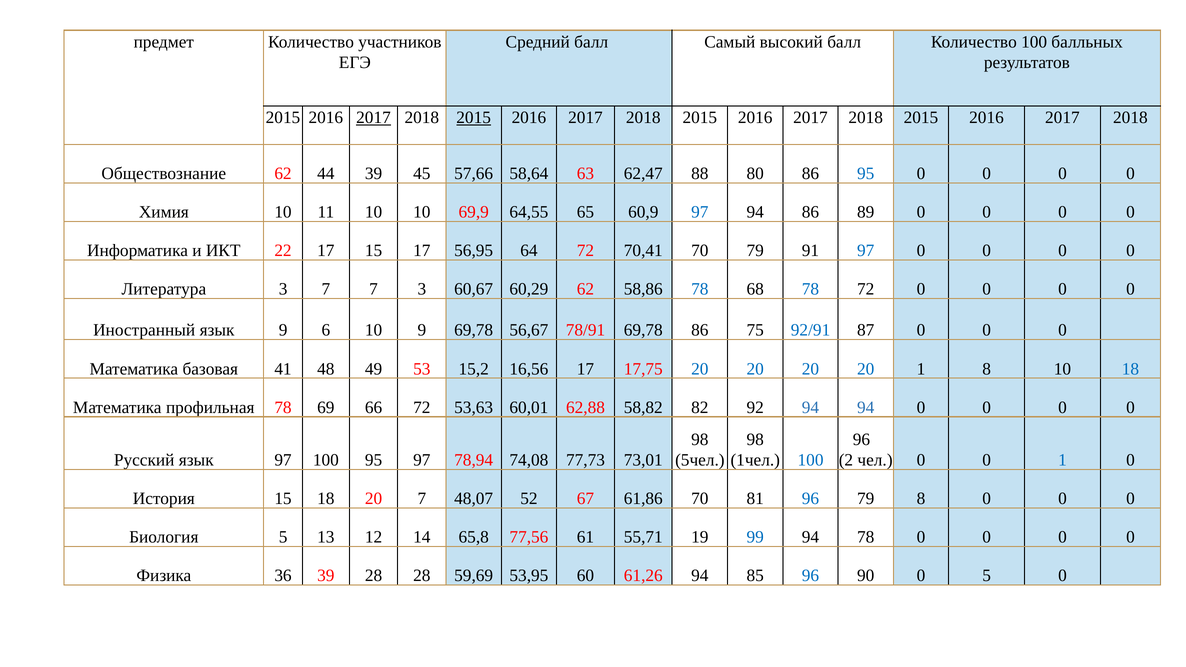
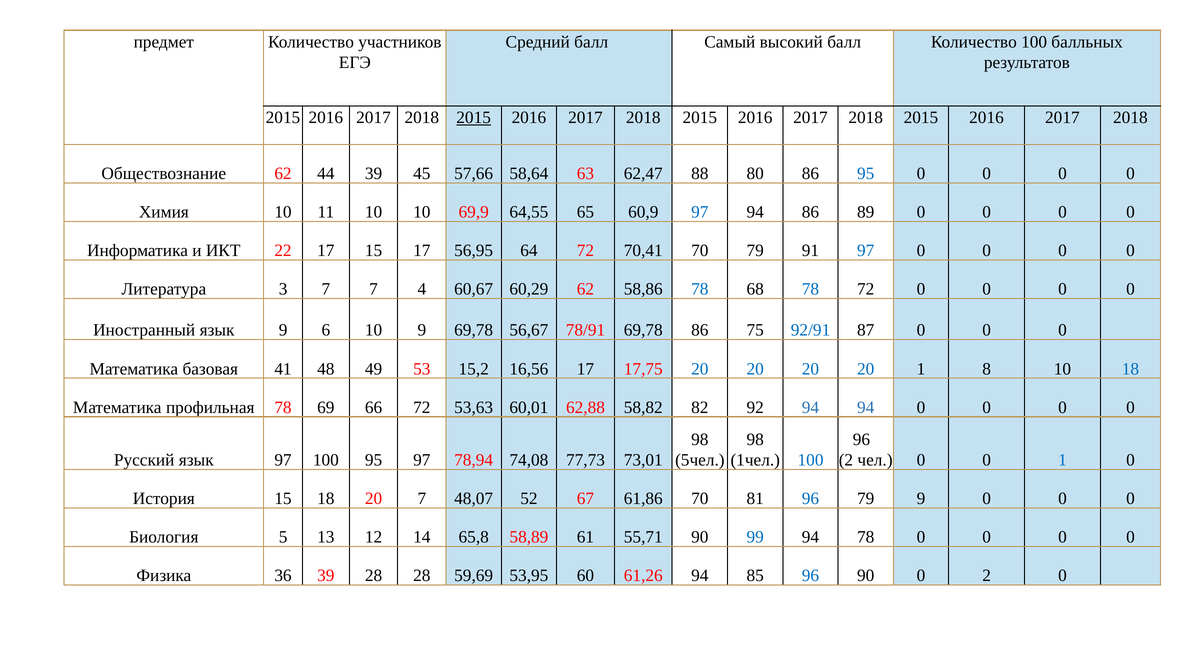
2017 underline: present -> none (374, 118)
7 3: 3 -> 4 (422, 289)
79 8: 8 -> 9 (921, 499)
77,56: 77,56 -> 58,89 (529, 537)
55,71 19: 19 -> 90 (700, 537)
0 5: 5 -> 2 (987, 576)
